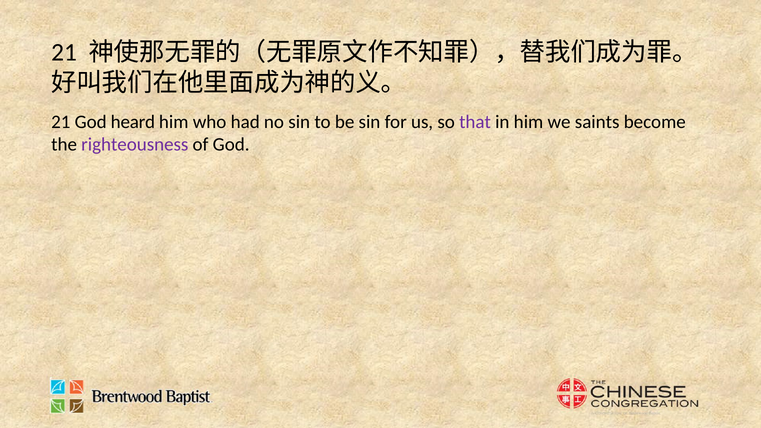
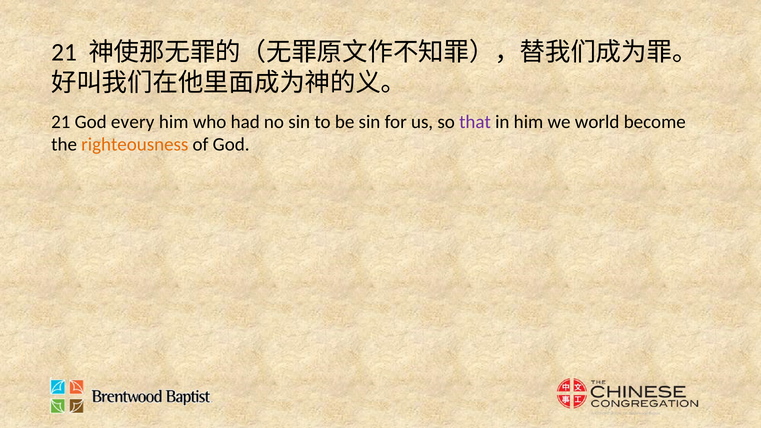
heard: heard -> every (133, 122)
saints: saints -> world (597, 122)
righteousness colour: purple -> orange (135, 145)
